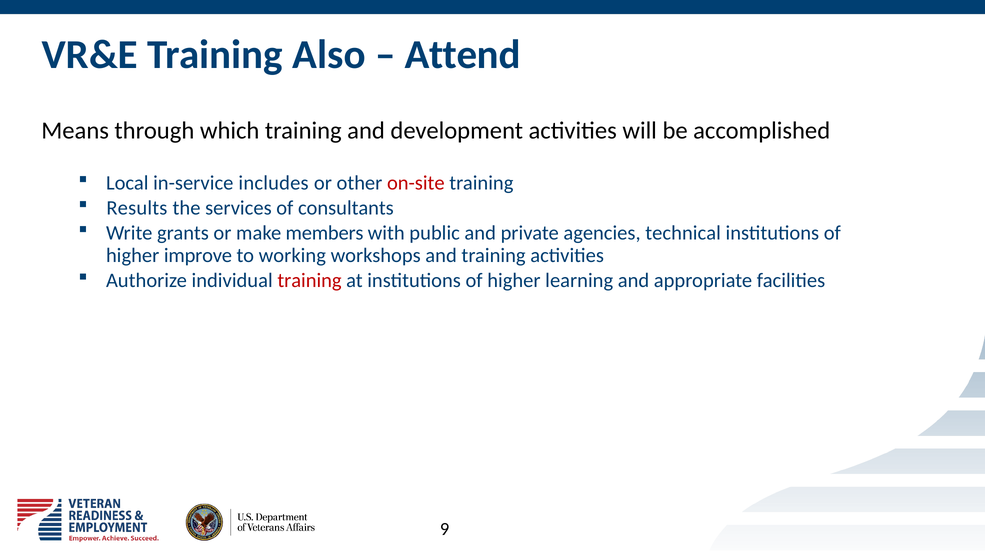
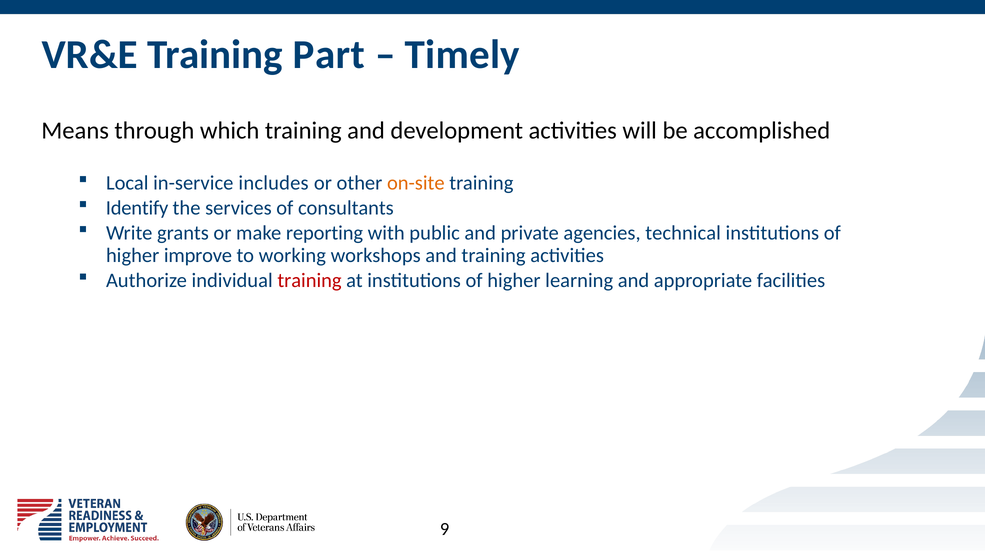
Also: Also -> Part (329, 55)
Attend: Attend -> Timely (462, 55)
on-site colour: red -> orange (416, 183)
Results: Results -> Identify (137, 208)
members: members -> reporting (325, 233)
